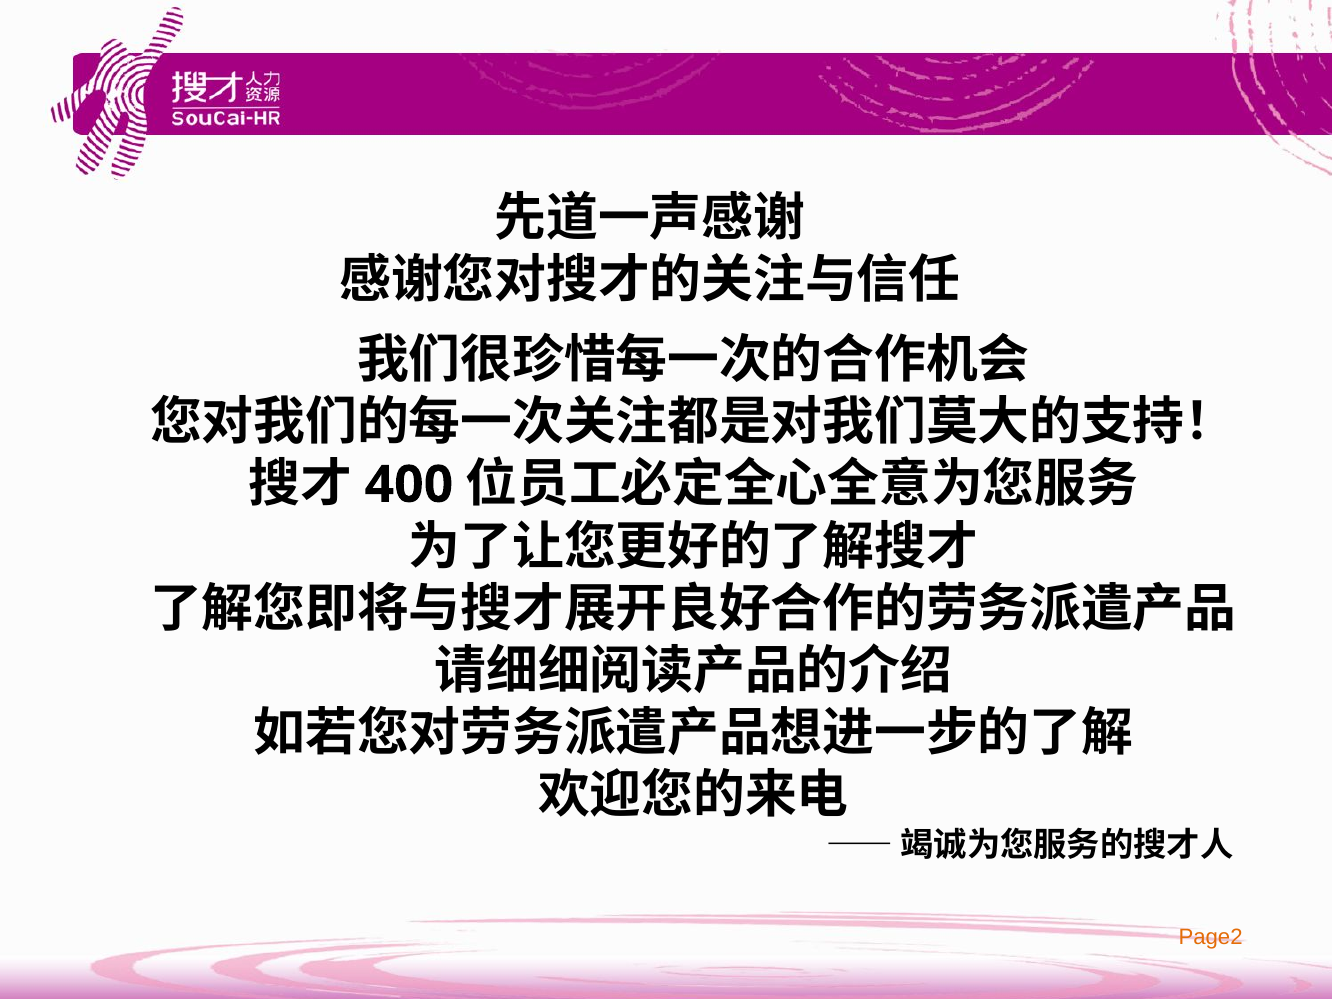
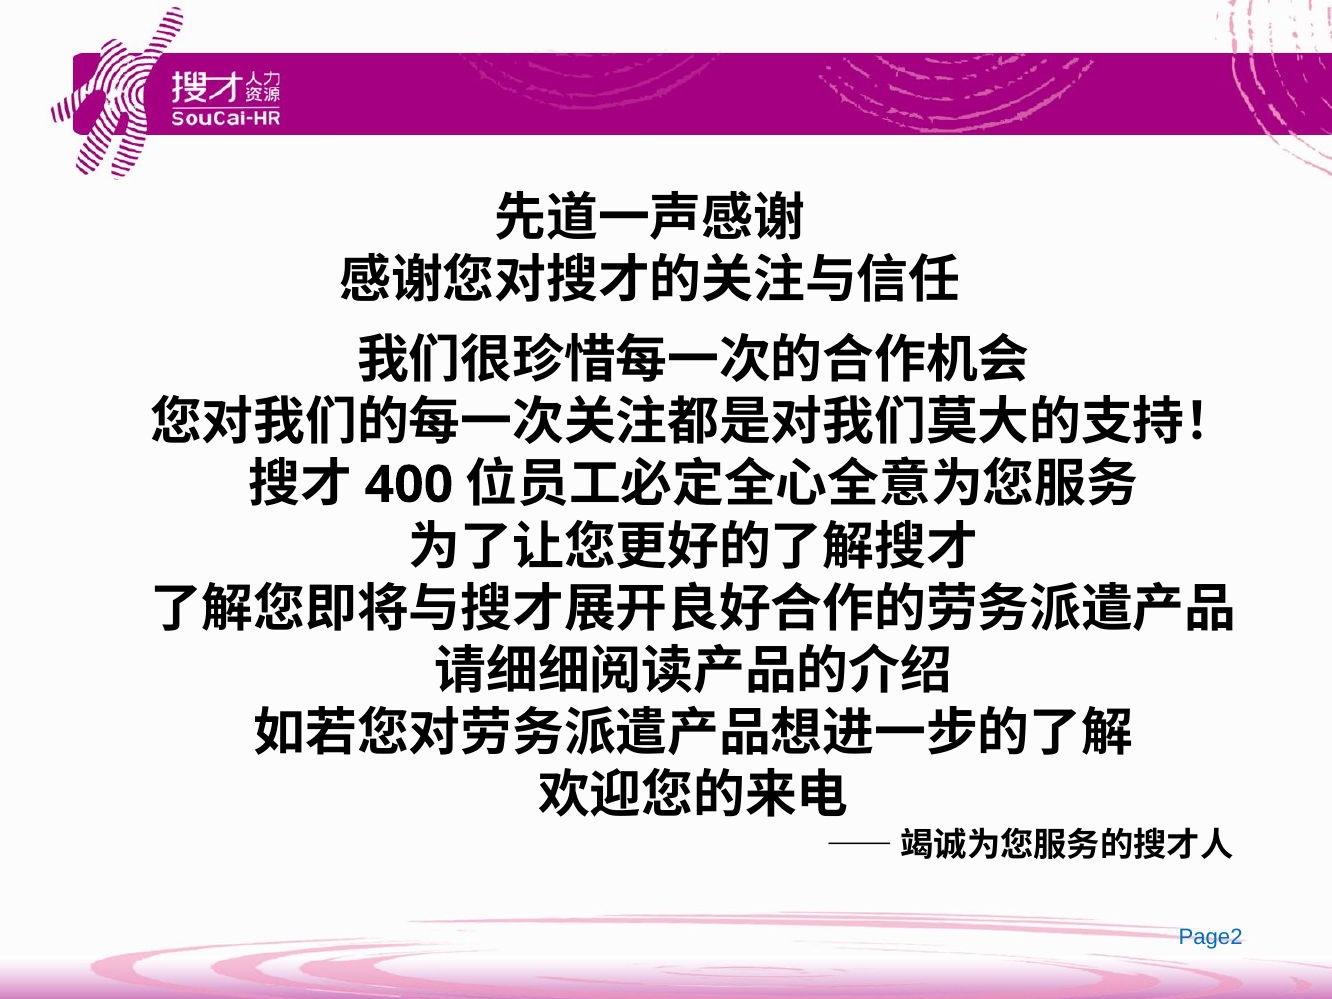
Page2 colour: orange -> blue (1211, 937)
